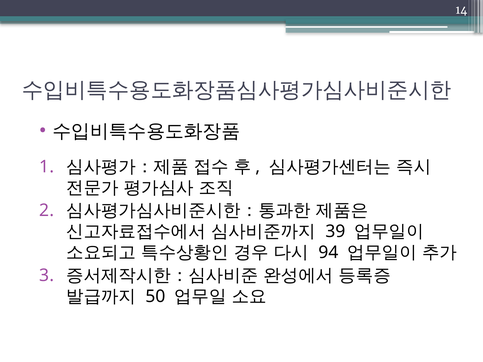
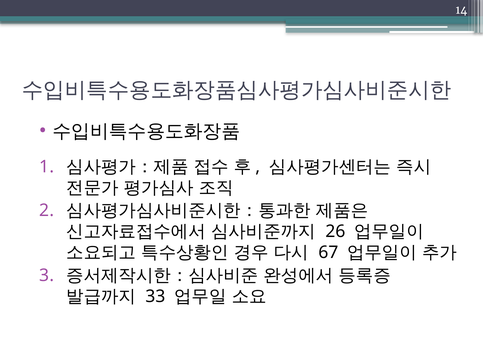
39: 39 -> 26 (335, 232)
94: 94 -> 67 (328, 253)
50: 50 -> 33 (156, 297)
